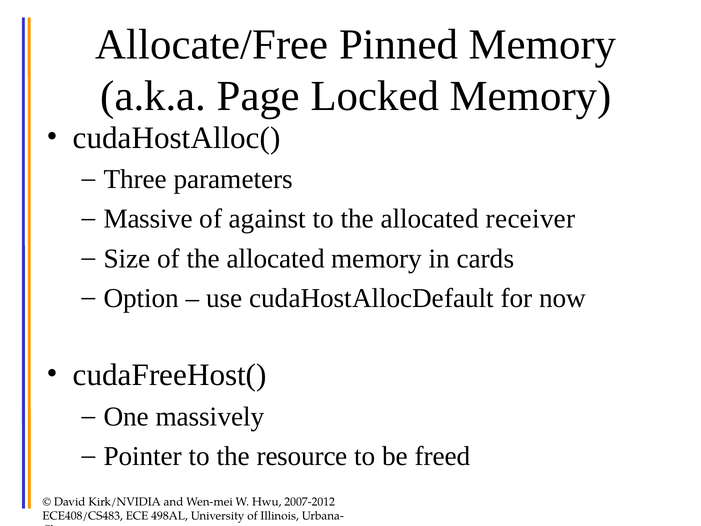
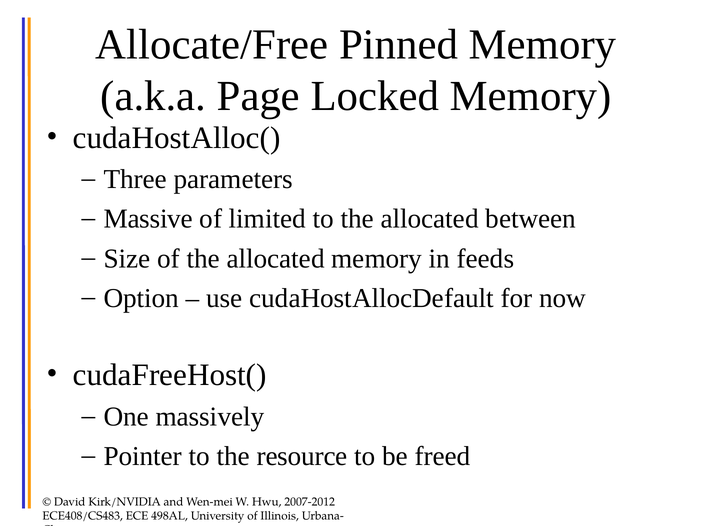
against: against -> limited (267, 219)
receiver: receiver -> between (531, 219)
cards: cards -> feeds (485, 258)
